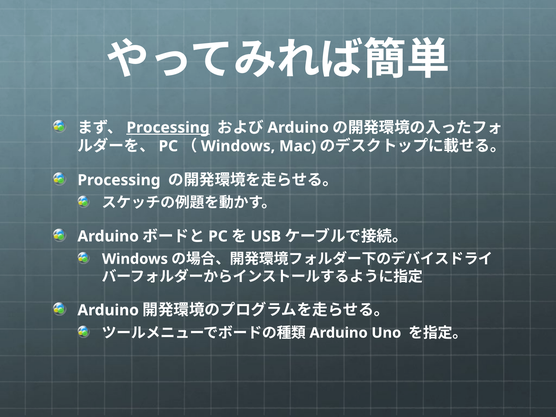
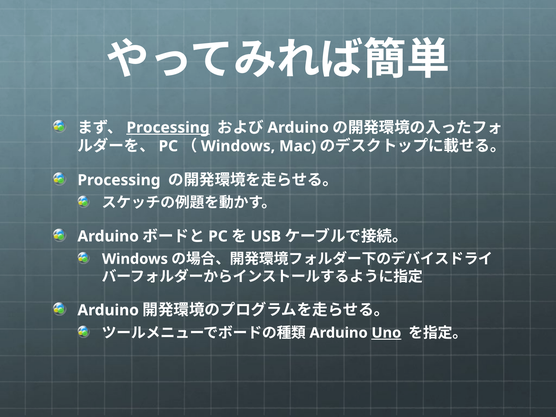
Uno underline: none -> present (386, 333)
